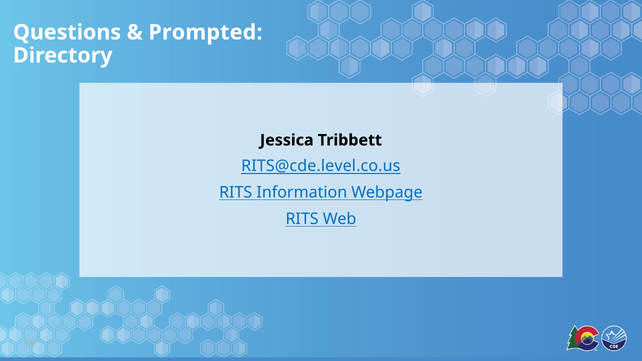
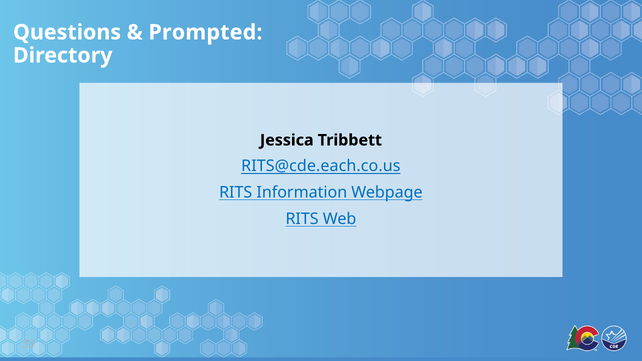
RITS@cde.level.co.us: RITS@cde.level.co.us -> RITS@cde.each.co.us (321, 166)
